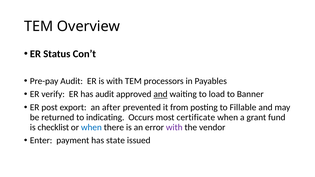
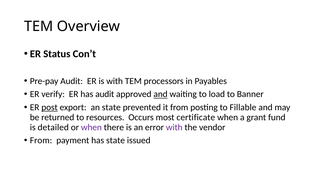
post underline: none -> present (50, 108)
an after: after -> state (111, 108)
indicating: indicating -> resources (105, 117)
checklist: checklist -> detailed (53, 127)
when colour: blue -> purple (91, 127)
Enter: Enter -> From (41, 141)
